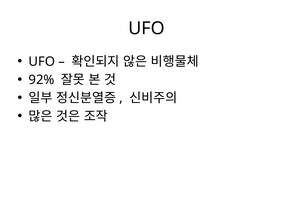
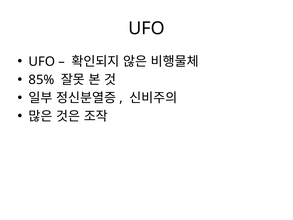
92%: 92% -> 85% (41, 80)
